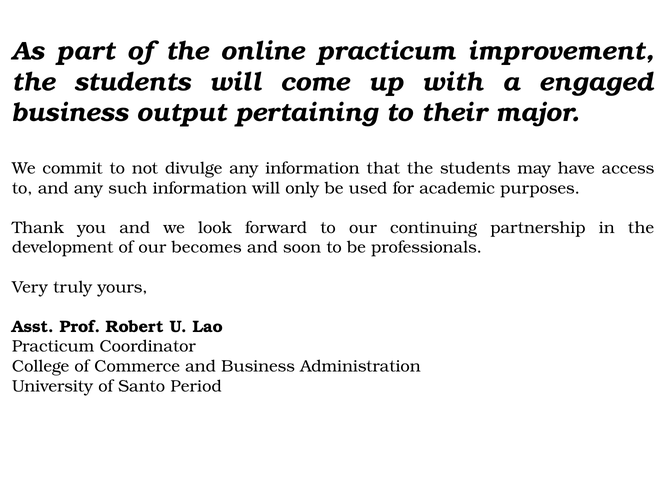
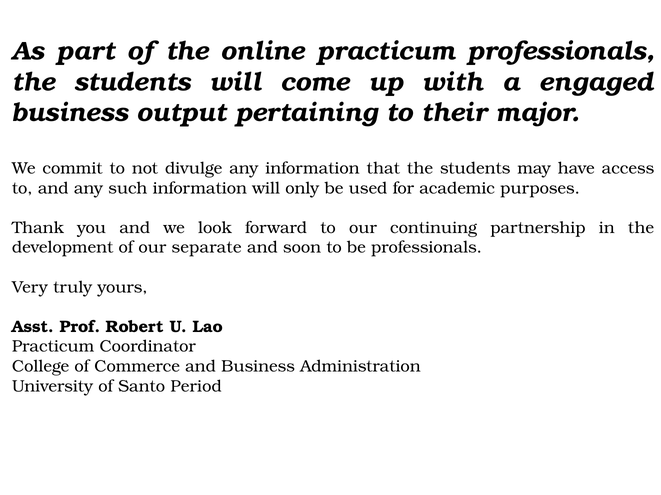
practicum improvement: improvement -> professionals (561, 51)
becomes: becomes -> separate (207, 248)
